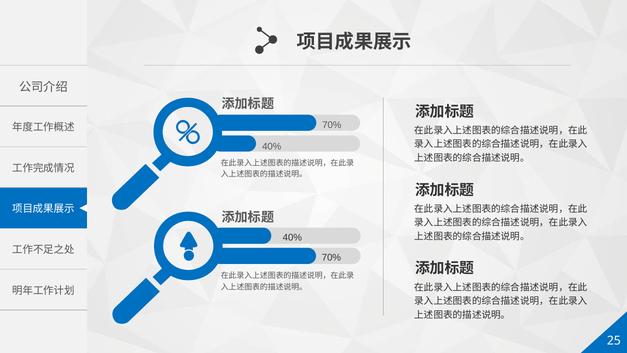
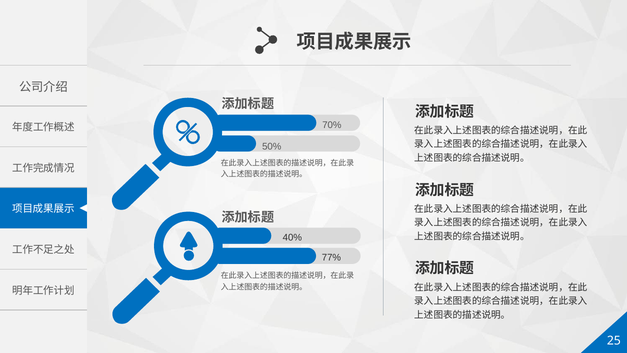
40%: 40% -> 50% (272, 146)
70%: 70% -> 77% (331, 257)
